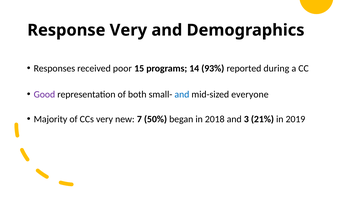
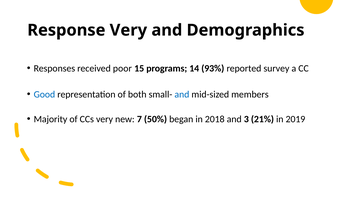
during: during -> survey (276, 68)
Good colour: purple -> blue (44, 94)
everyone: everyone -> members (250, 94)
